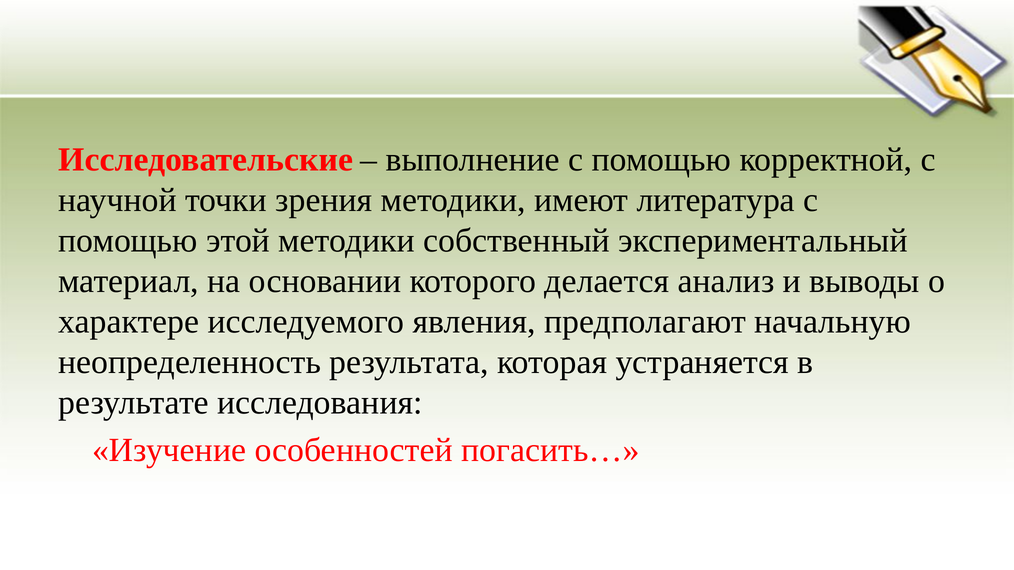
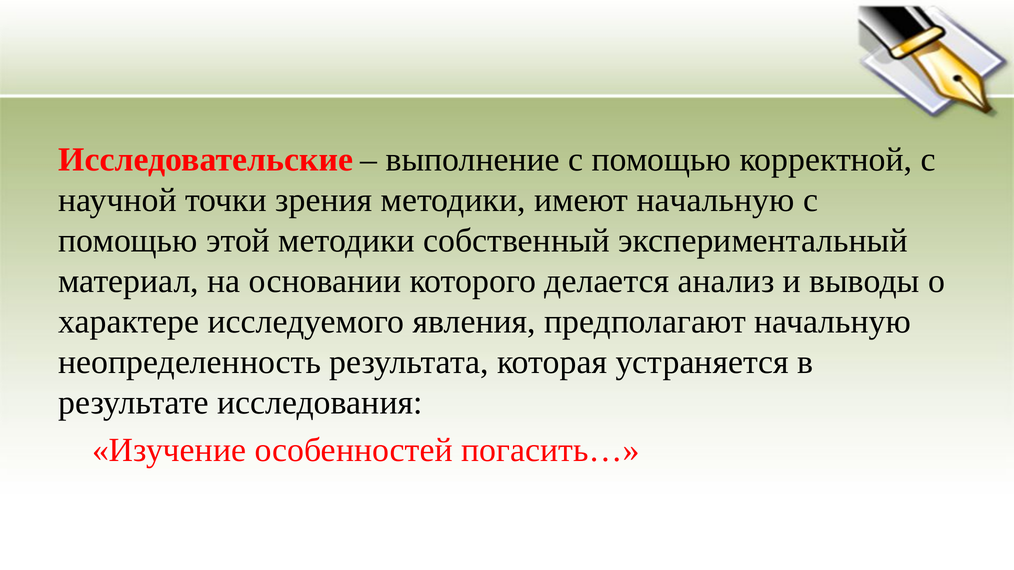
имеют литература: литература -> начальную (716, 200)
